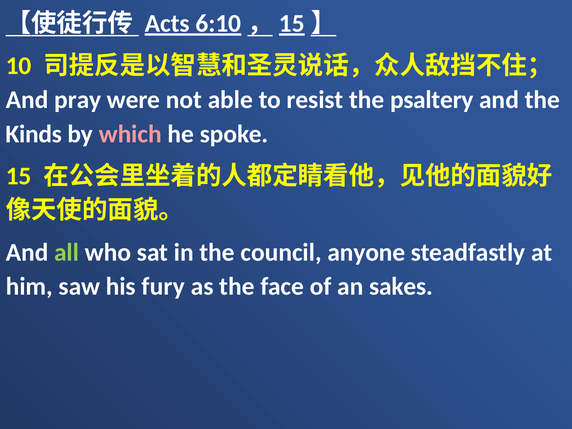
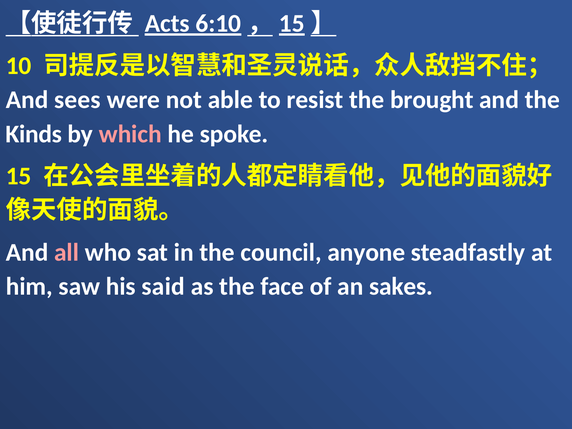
pray: pray -> sees (77, 100)
psaltery: psaltery -> brought (432, 100)
all colour: light green -> pink (67, 252)
fury: fury -> said (163, 287)
